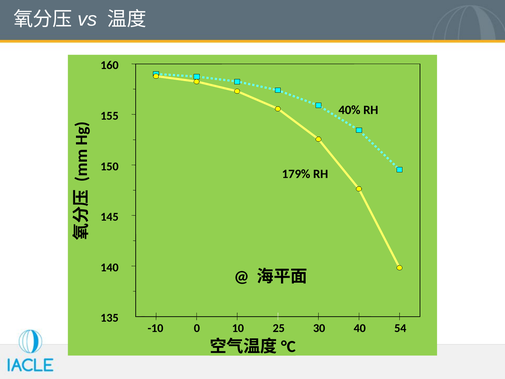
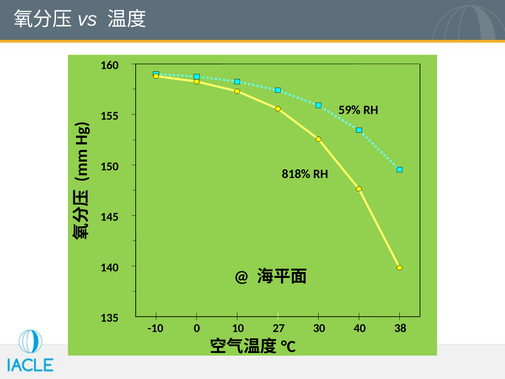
40%: 40% -> 59% (349, 110)
179%: 179% -> 818% (296, 174)
25: 25 -> 27 (279, 328)
54: 54 -> 38 (400, 328)
